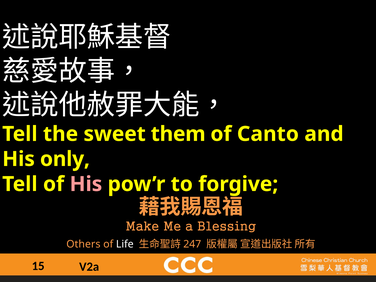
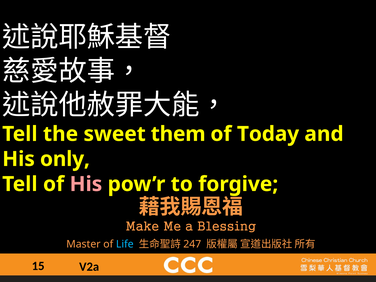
Canto: Canto -> Today (268, 134)
Others: Others -> Master (83, 244)
Life colour: white -> light blue (125, 244)
